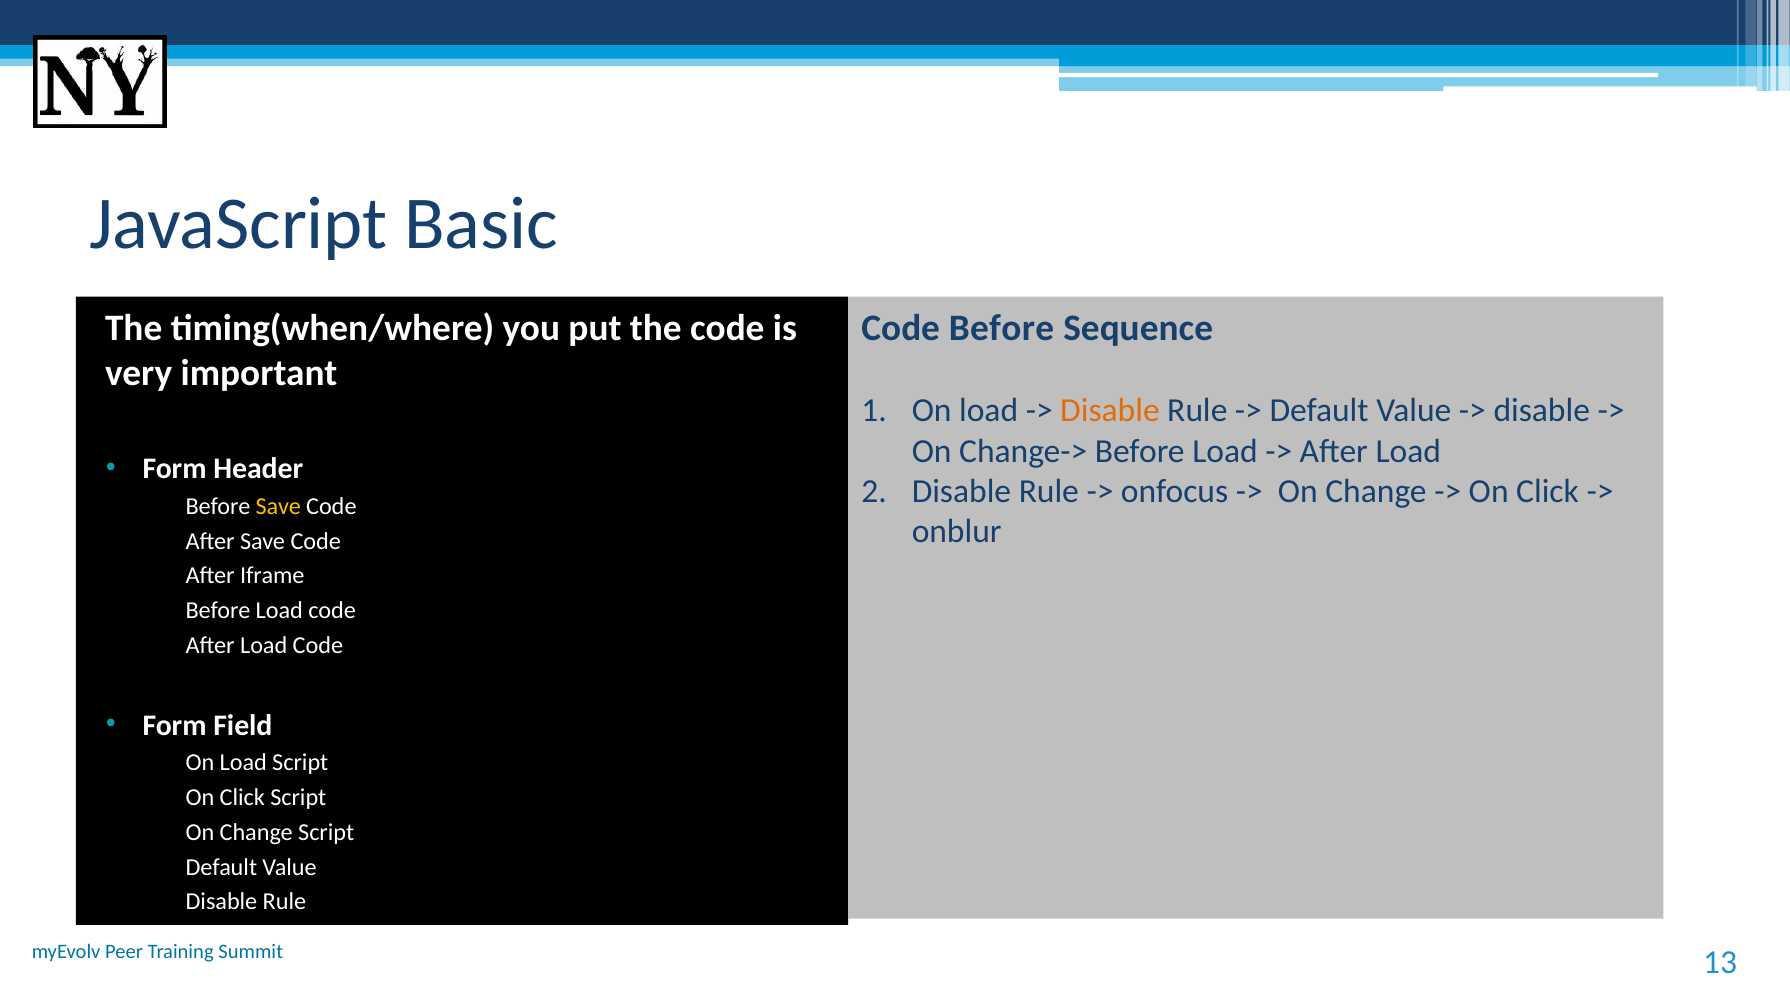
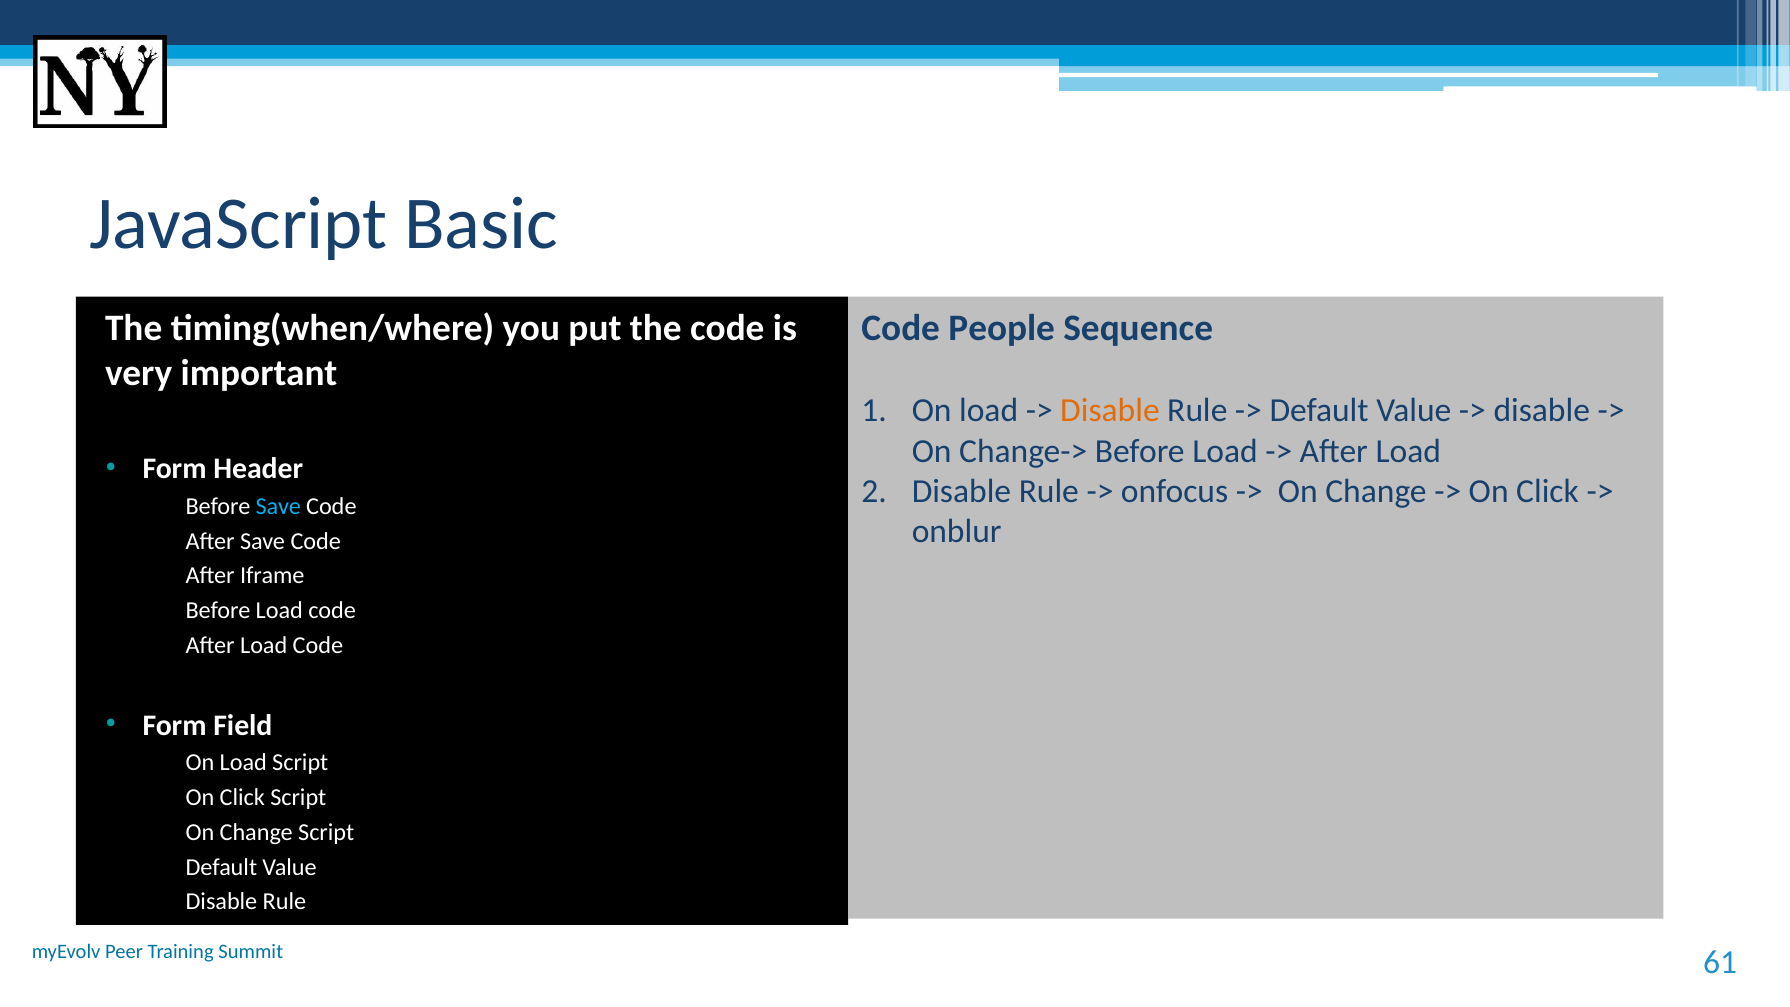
Code Before: Before -> People (1002, 328)
Save colour: yellow -> light blue (278, 506)
13: 13 -> 61 (1720, 962)
